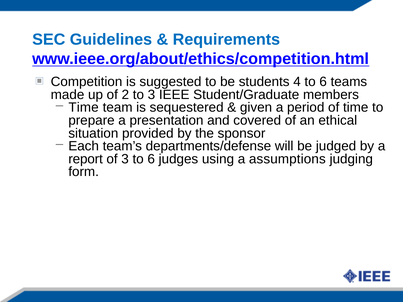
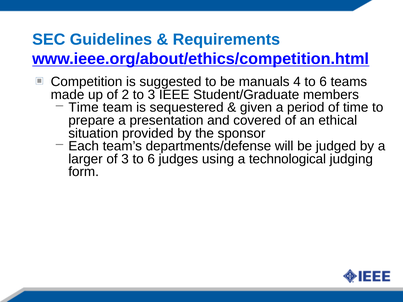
students: students -> manuals (264, 82)
report: report -> larger (86, 159)
assumptions: assumptions -> technological (287, 159)
